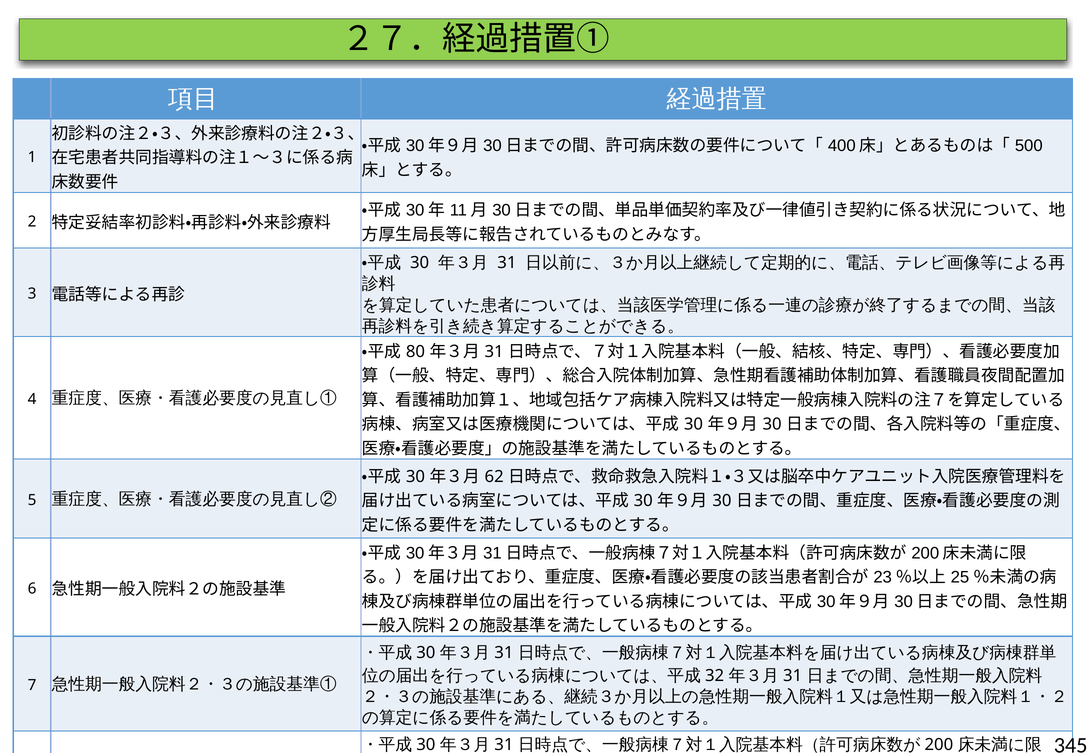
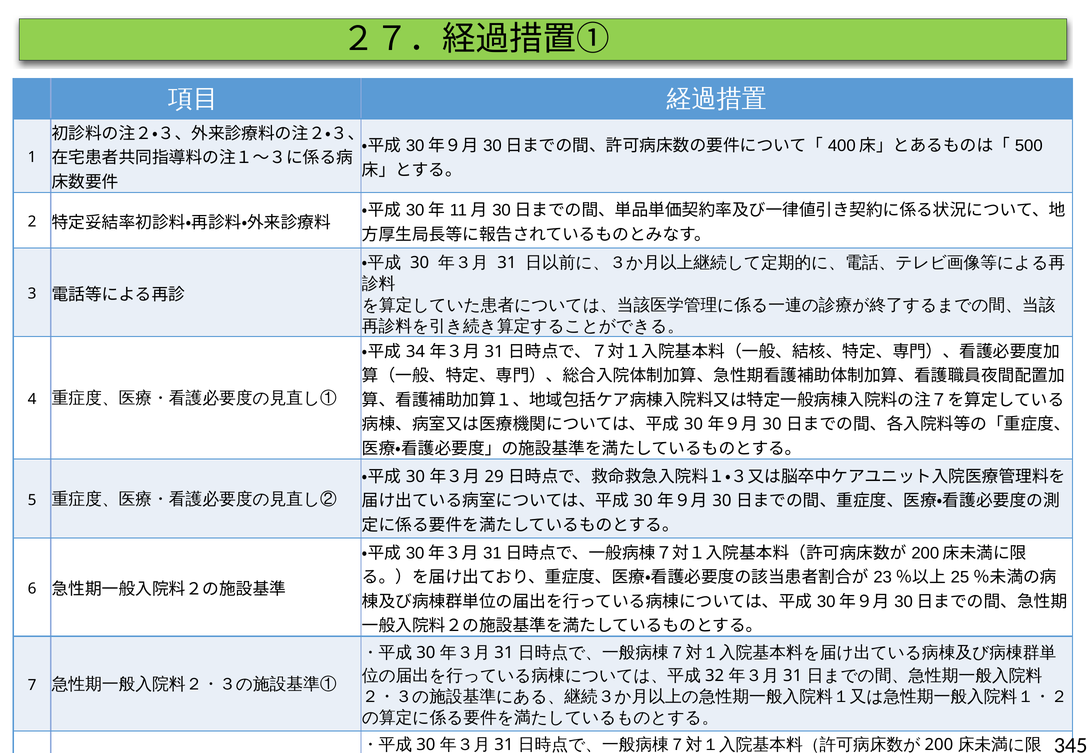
80: 80 -> 34 (415, 352)
62: 62 -> 29 (494, 477)
